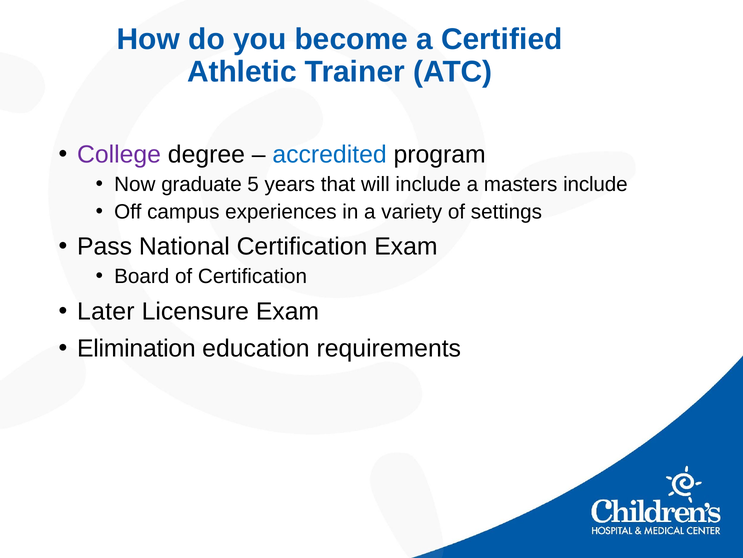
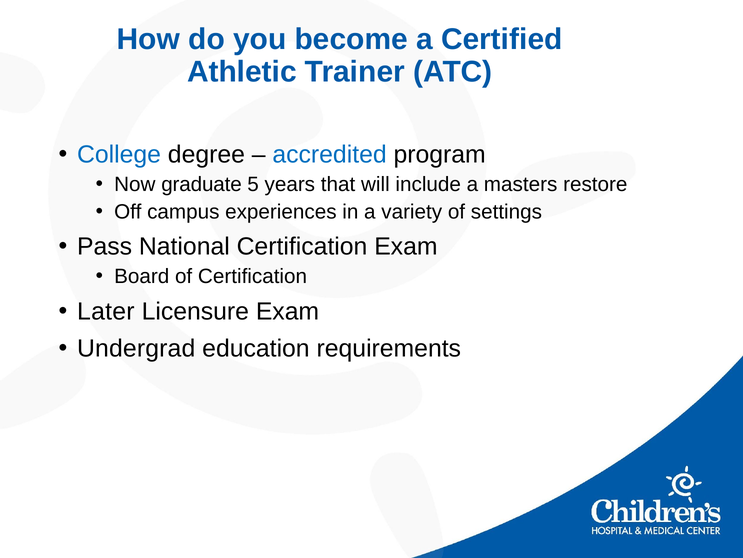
College colour: purple -> blue (119, 154)
masters include: include -> restore (595, 184)
Elimination: Elimination -> Undergrad (136, 348)
